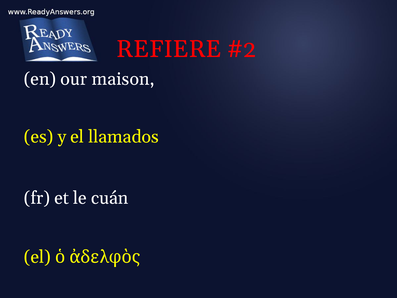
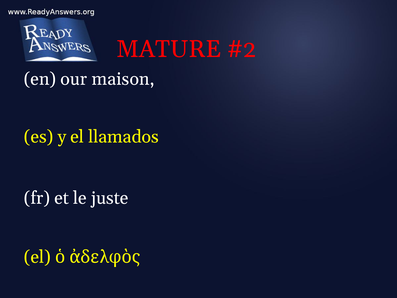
REFIERE: REFIERE -> MATURE (169, 49)
cuán: cuán -> juste (110, 198)
